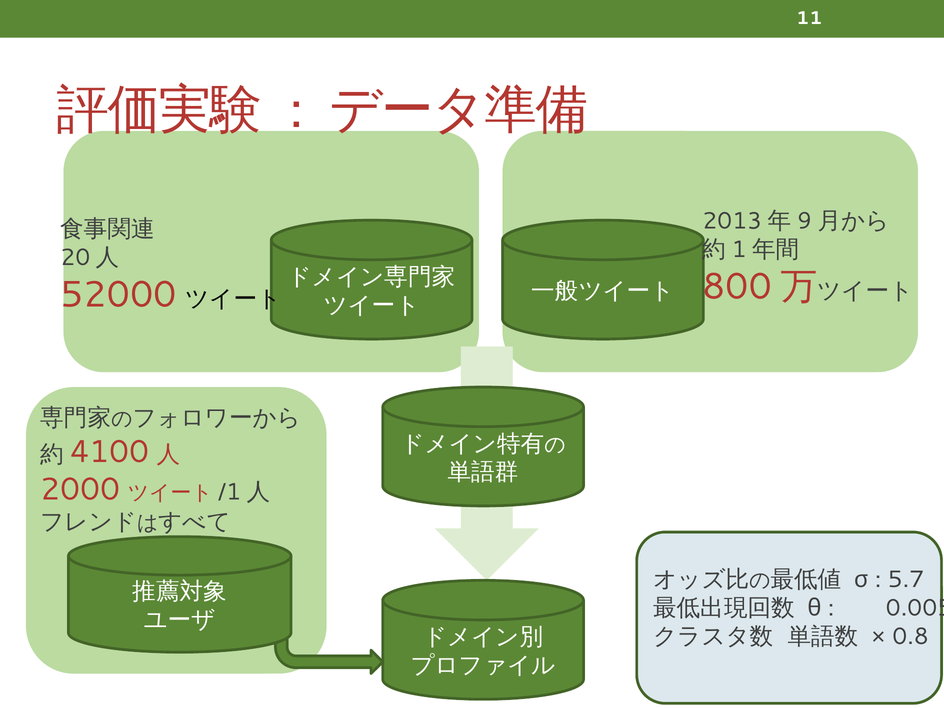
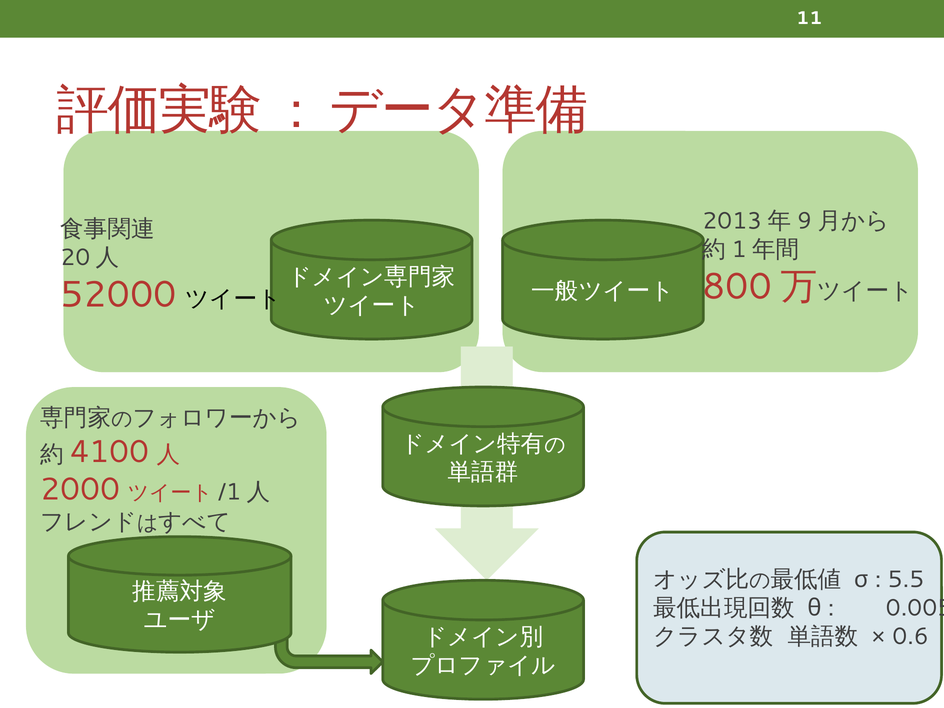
5.7: 5.7 -> 5.5 (906, 580)
0.8: 0.8 -> 0.6 (911, 636)
